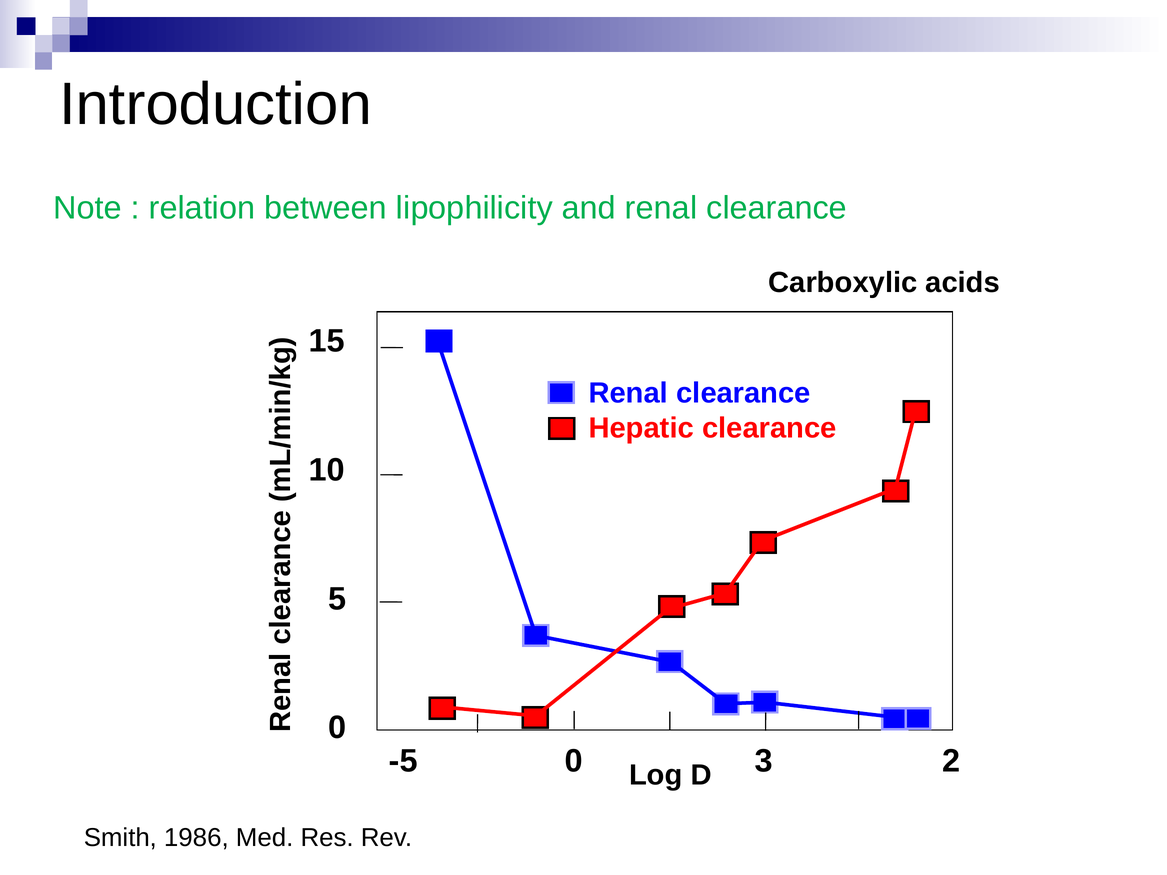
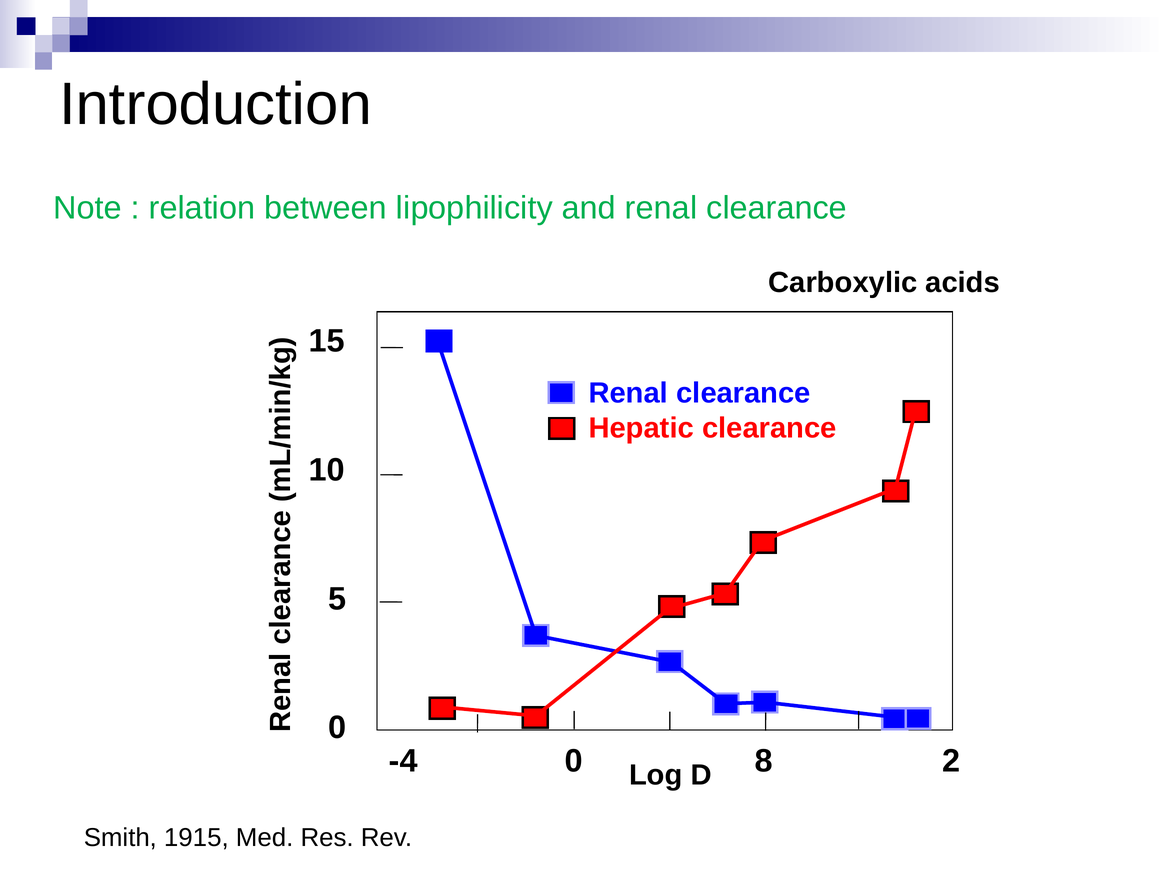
-5: -5 -> -4 (403, 761)
3: 3 -> 8 (764, 761)
1986: 1986 -> 1915 (196, 838)
